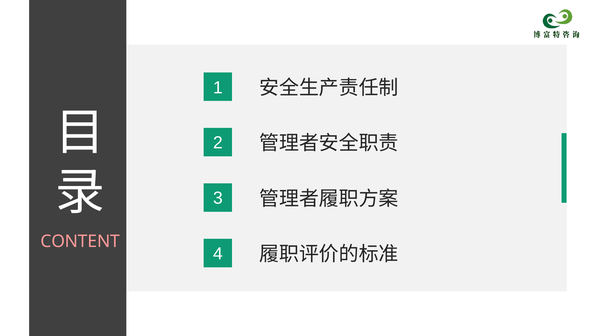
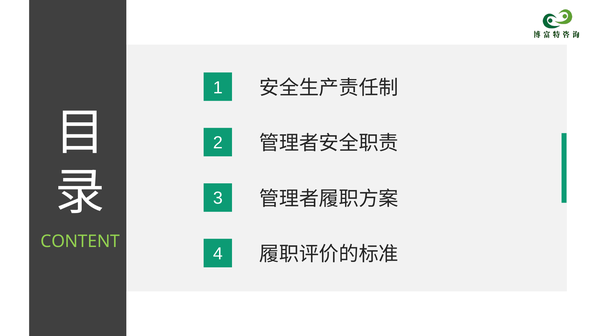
CONTENT colour: pink -> light green (80, 241)
